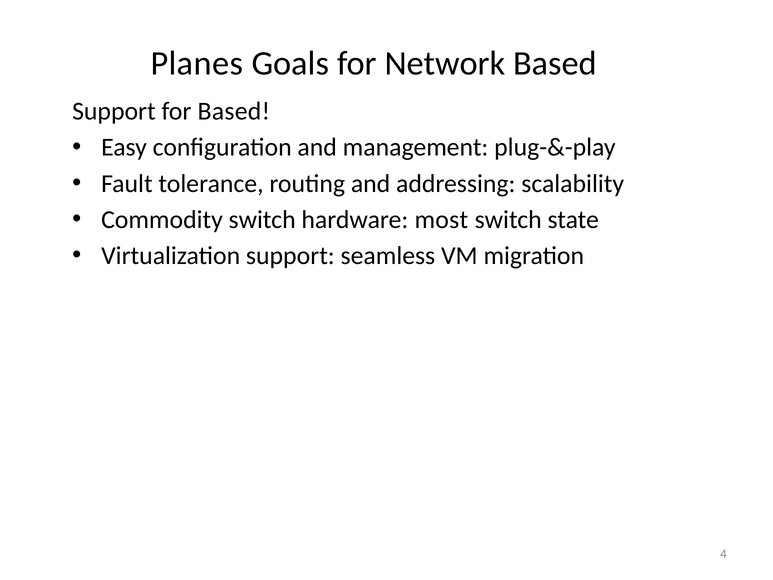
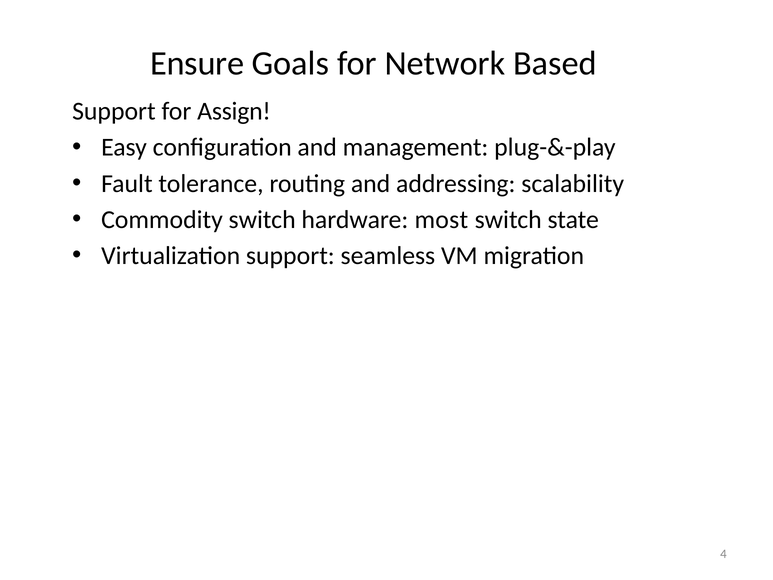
Planes: Planes -> Ensure (197, 64)
for Based: Based -> Assign (234, 111)
